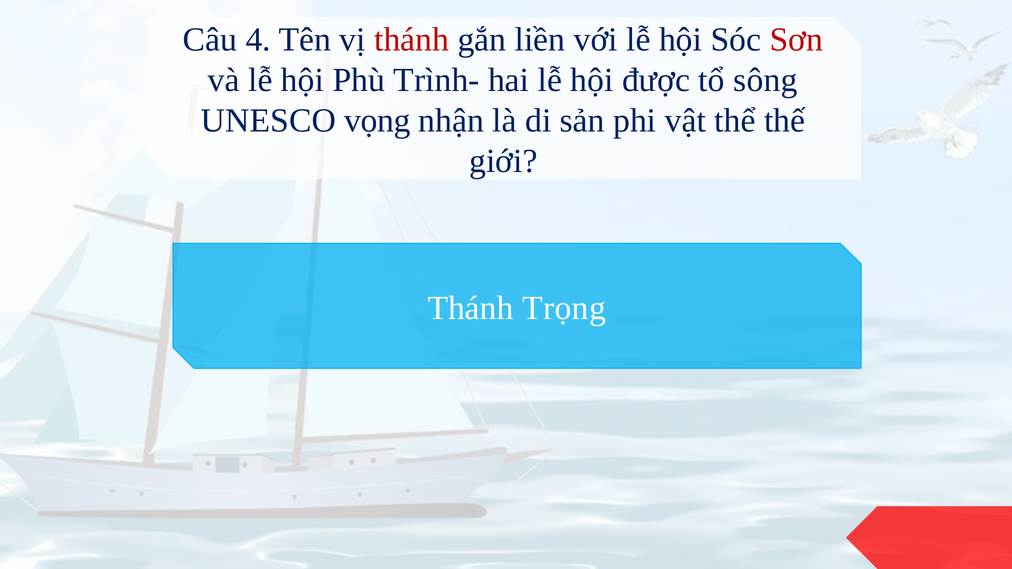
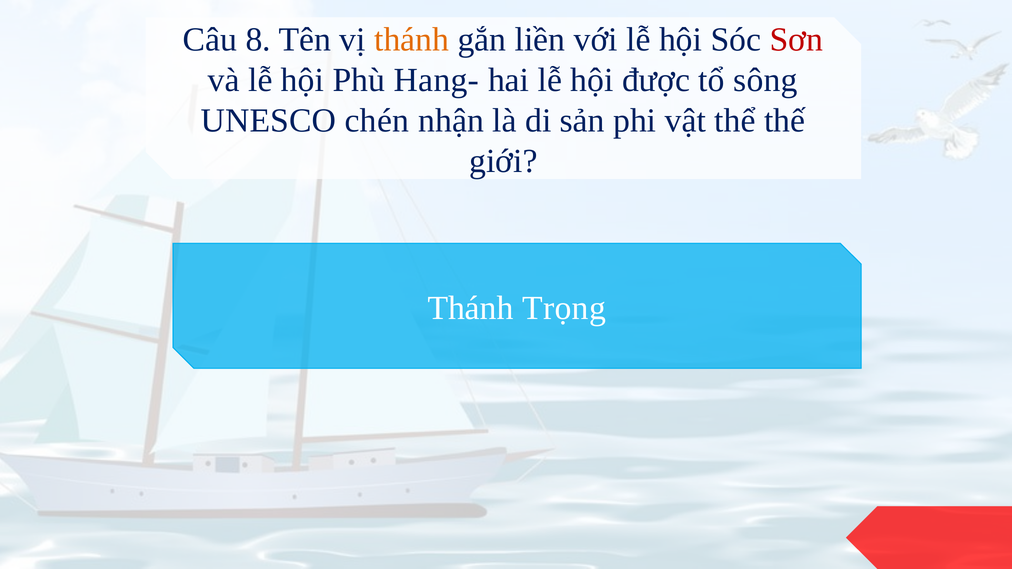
4: 4 -> 8 (258, 40)
thánh colour: red -> orange (412, 40)
Trình-: Trình- -> Hang- (436, 80)
vọng: vọng -> chén (377, 121)
